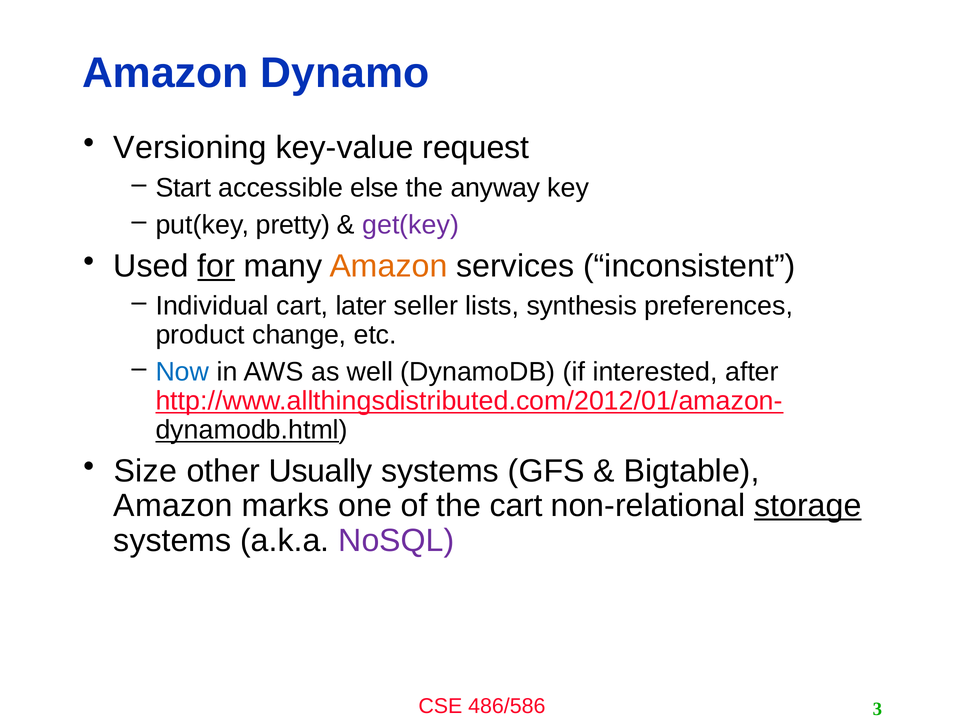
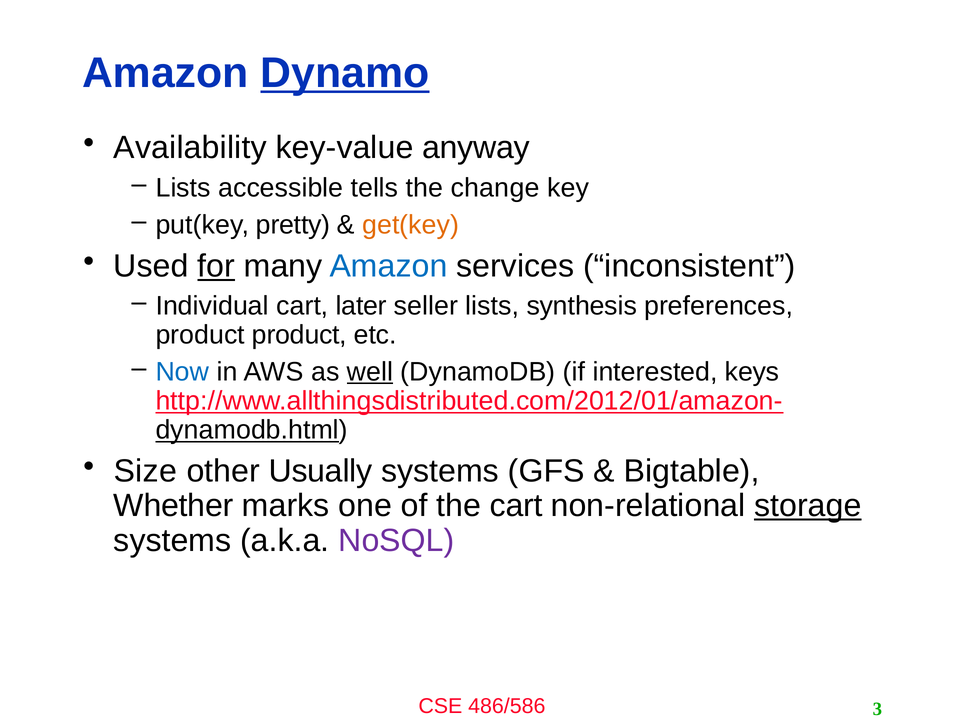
Dynamo underline: none -> present (345, 73)
Versioning: Versioning -> Availability (190, 148)
request: request -> anyway (476, 148)
Start: Start -> Lists (183, 188)
else: else -> tells (375, 188)
anyway: anyway -> change (495, 188)
get(key colour: purple -> orange (411, 225)
Amazon colour: orange -> blue (388, 266)
product change: change -> product (299, 335)
well underline: none -> present (370, 372)
after: after -> keys (752, 372)
Amazon: Amazon -> Whether (173, 506)
